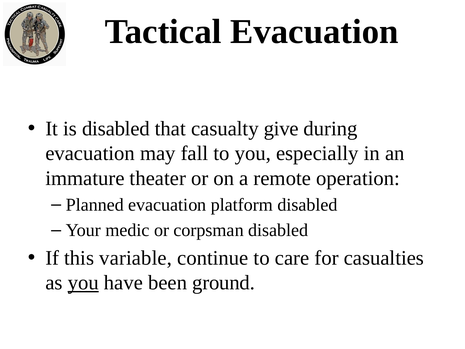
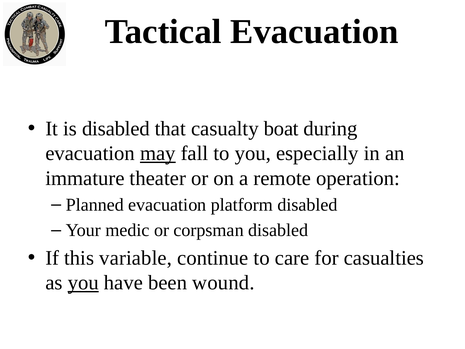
give: give -> boat (281, 129)
may underline: none -> present (158, 153)
ground: ground -> wound (223, 283)
